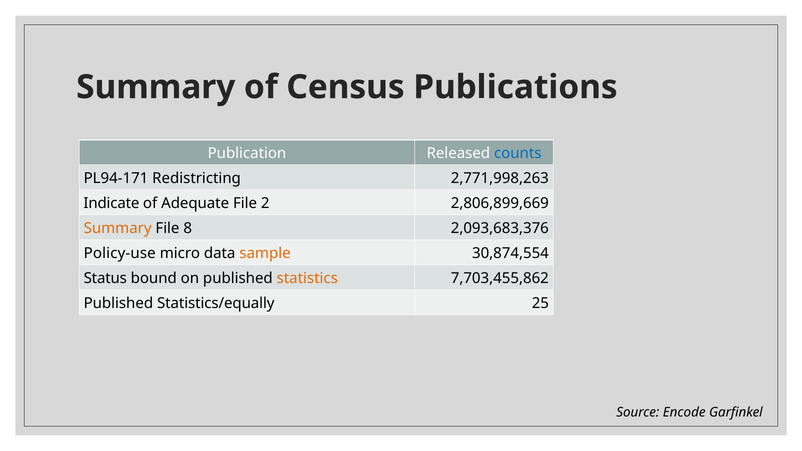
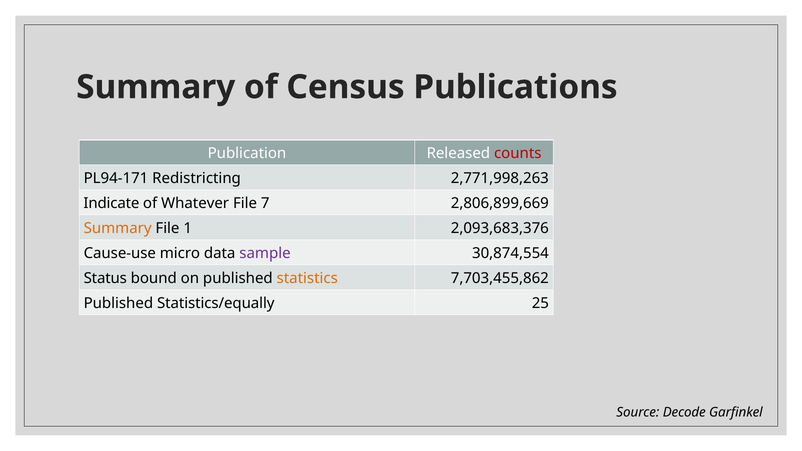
counts colour: blue -> red (518, 153)
Adequate: Adequate -> Whatever (195, 203)
2: 2 -> 7 (265, 203)
8: 8 -> 1 (188, 228)
Policy-use: Policy-use -> Cause-use (120, 253)
sample colour: orange -> purple (265, 253)
Encode: Encode -> Decode (684, 413)
